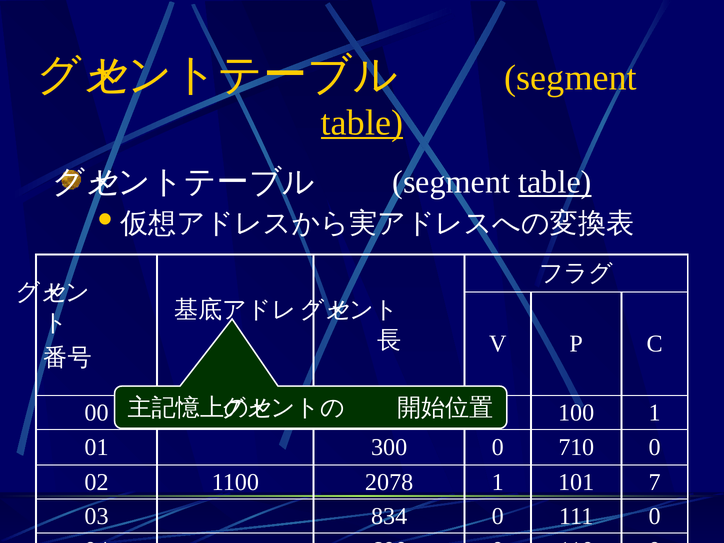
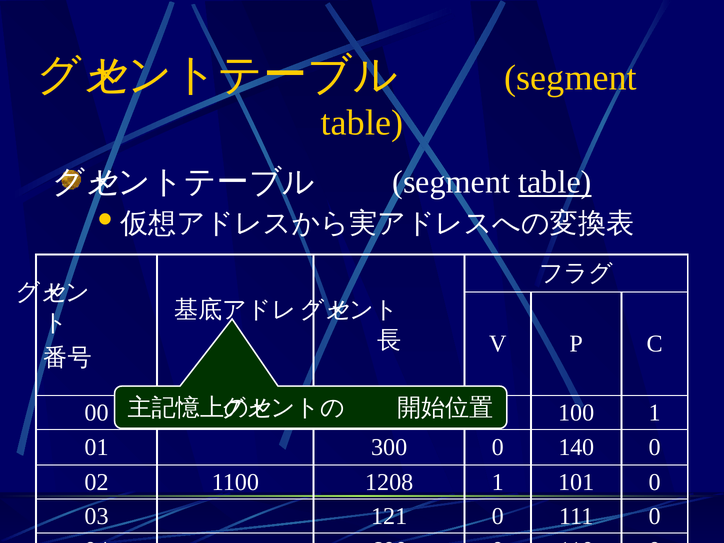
table underline: present -> none (362, 123)
710: 710 -> 140 (576, 447)
2078: 2078 -> 1208 (389, 482)
101 7: 7 -> 0 (655, 482)
834: 834 -> 121 (389, 516)
